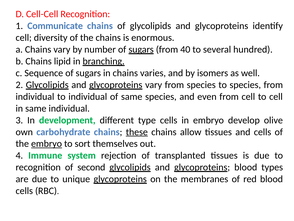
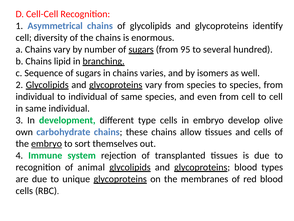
Communicate: Communicate -> Asymmetrical (55, 26)
40: 40 -> 95 (185, 49)
these underline: present -> none (137, 132)
second: second -> animal (91, 167)
